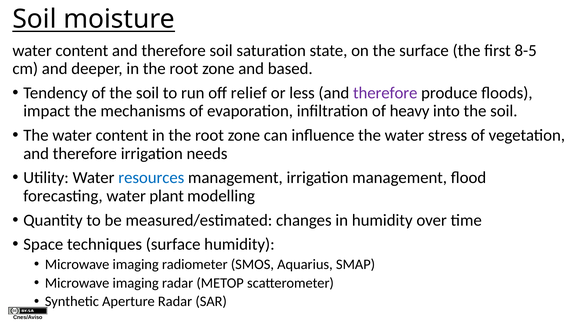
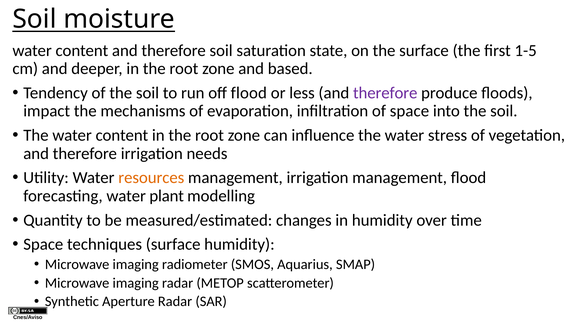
8-5: 8-5 -> 1-5 (526, 50)
off relief: relief -> flood (249, 93)
of heavy: heavy -> space (409, 111)
resources colour: blue -> orange (151, 177)
